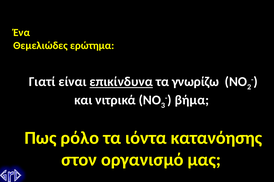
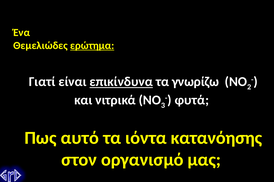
ερώτημα underline: none -> present (92, 46)
βήμα: βήμα -> φυτά (192, 100)
ρόλο: ρόλο -> αυτό (80, 138)
